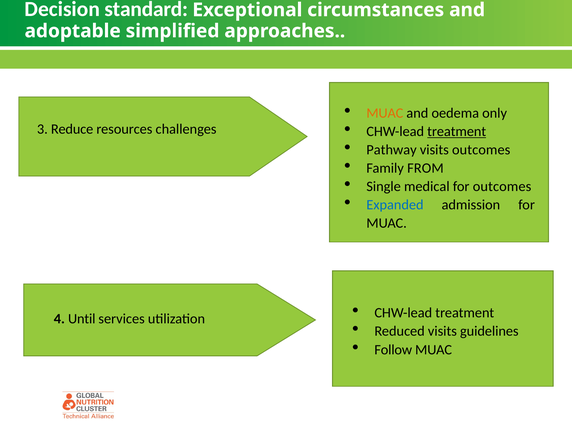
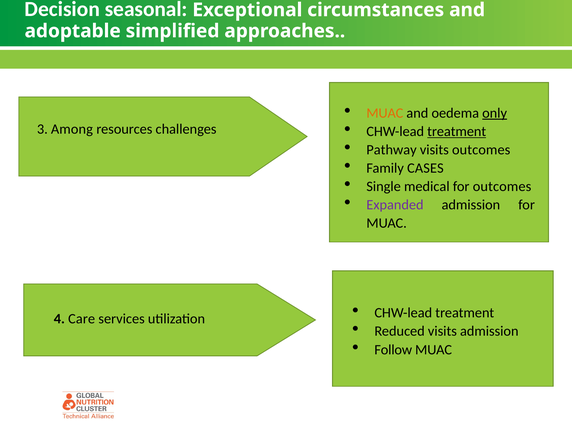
standard: standard -> seasonal (146, 9)
only underline: none -> present (495, 113)
Reduce: Reduce -> Among (72, 129)
FROM: FROM -> CASES (425, 168)
Expanded colour: blue -> purple (395, 205)
Until: Until -> Care (82, 319)
visits guidelines: guidelines -> admission (489, 331)
